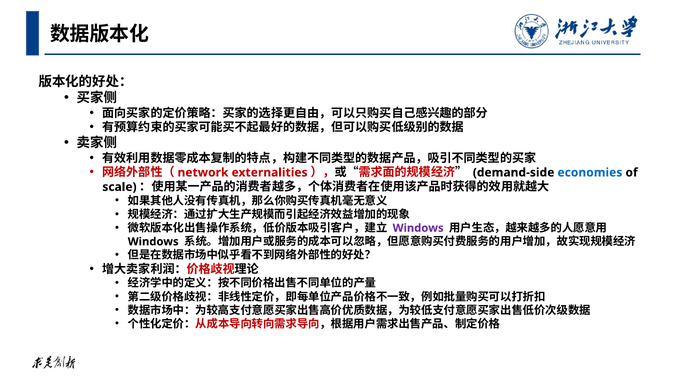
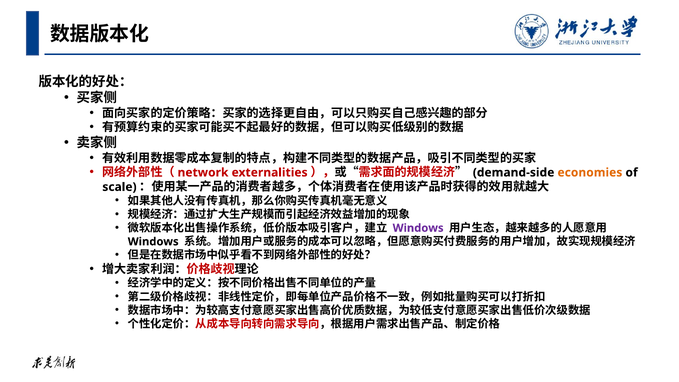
economies colour: blue -> orange (590, 172)
